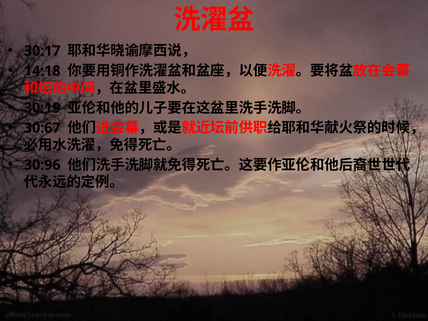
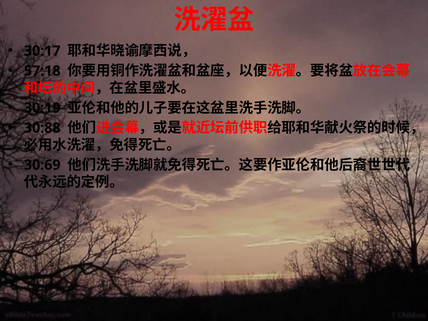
14:18: 14:18 -> 57:18 (42, 71)
30:67: 30:67 -> 30:88 (42, 128)
30:96: 30:96 -> 30:69 (42, 165)
